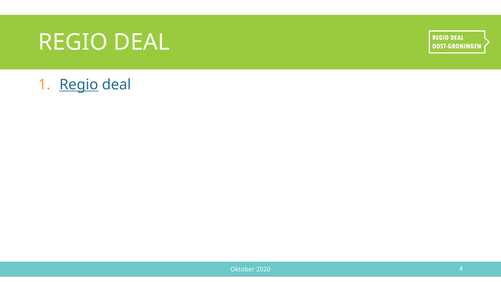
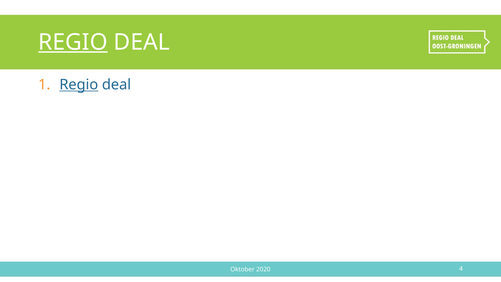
REGIO underline: none -> present (73, 42)
